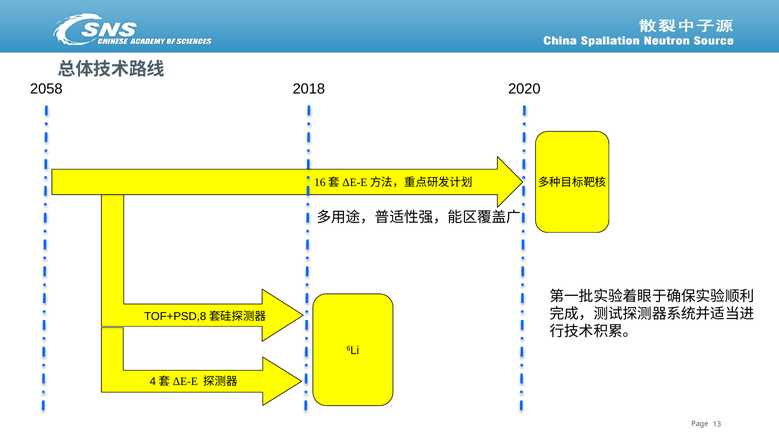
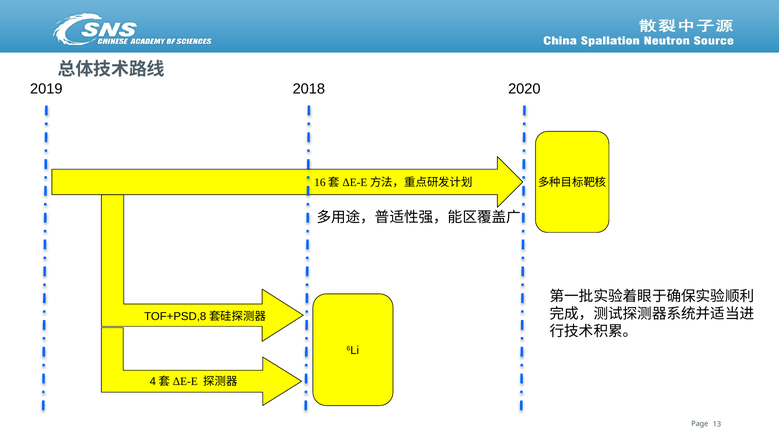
2058: 2058 -> 2019 (46, 89)
